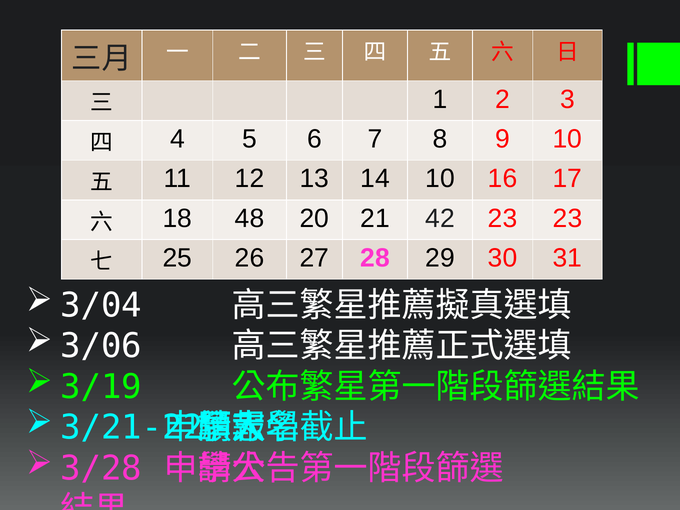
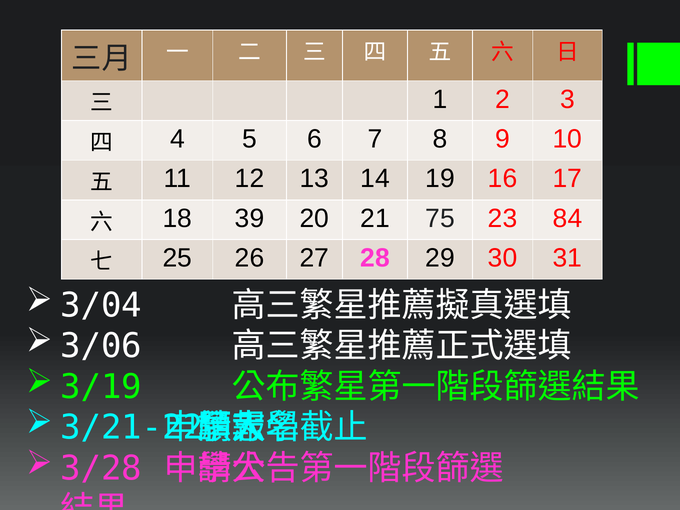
14 10: 10 -> 19 (440, 179)
48: 48 -> 39 (250, 218)
42: 42 -> 75 (440, 218)
23 23: 23 -> 84 (568, 218)
